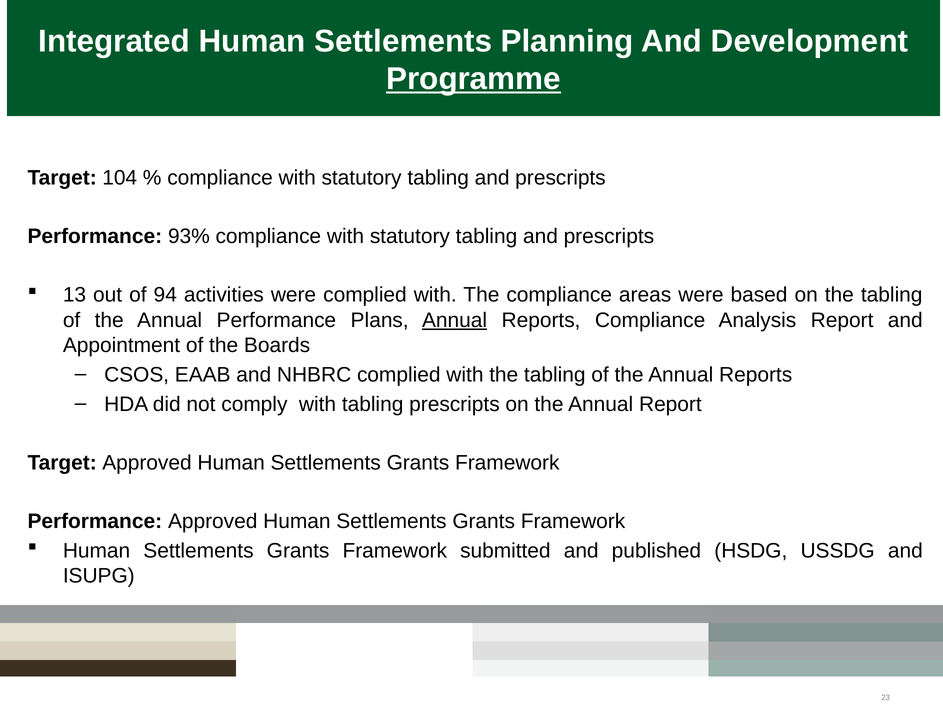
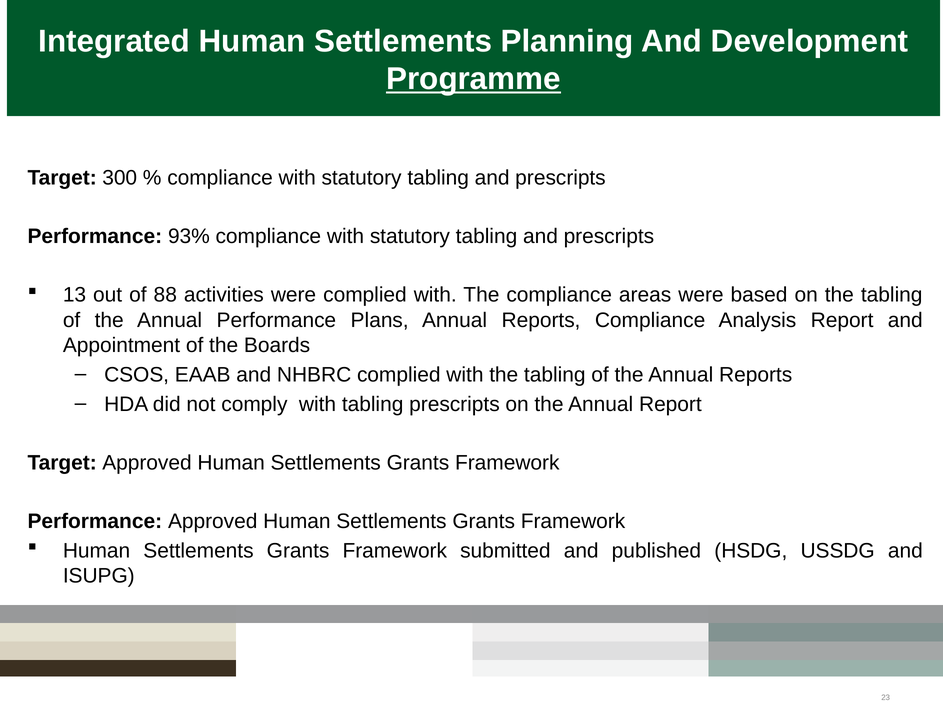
104: 104 -> 300 (120, 177)
94: 94 -> 88 (165, 295)
Annual underline: present -> none (455, 320)
